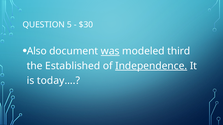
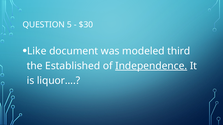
Also: Also -> Like (37, 51)
was underline: present -> none (110, 51)
today…: today… -> liquor… (59, 81)
